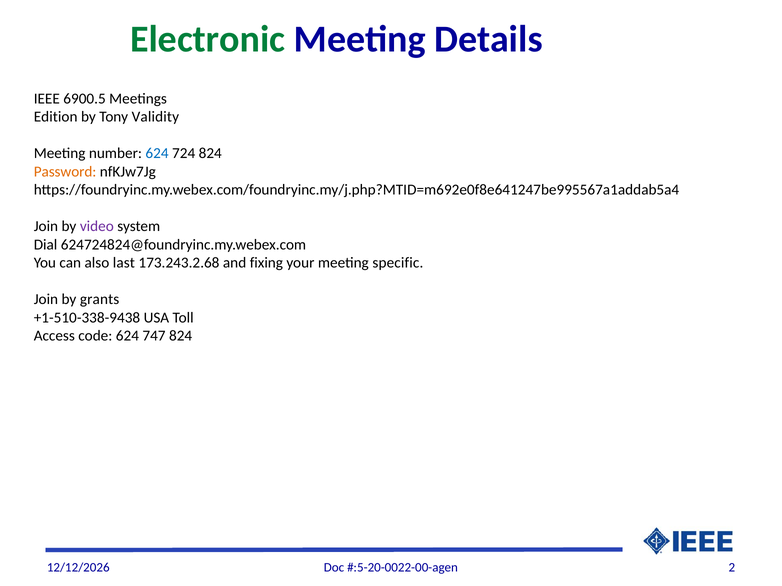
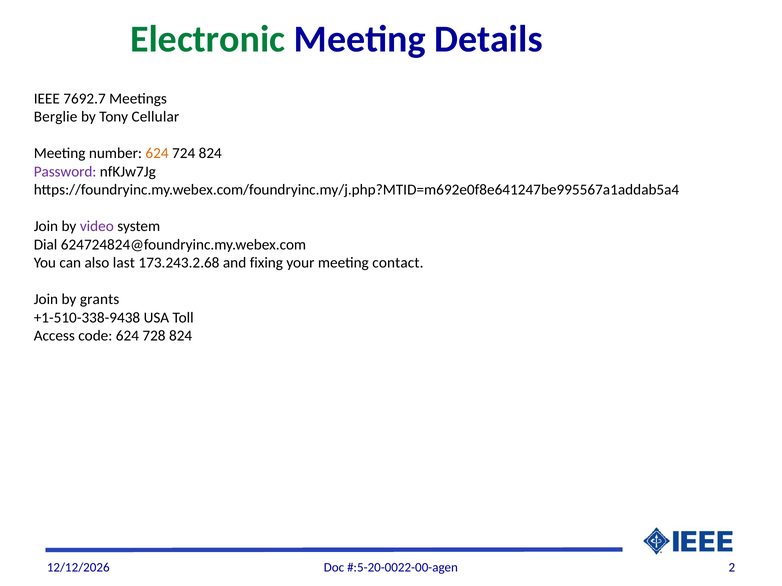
6900.5: 6900.5 -> 7692.7 (85, 99)
Edition: Edition -> Berglie (56, 117)
Validity: Validity -> Cellular (155, 117)
624 colour: blue -> orange (157, 154)
Password colour: orange -> purple (65, 172)
specific: specific -> contact (398, 263)
747: 747 -> 728 (154, 336)
